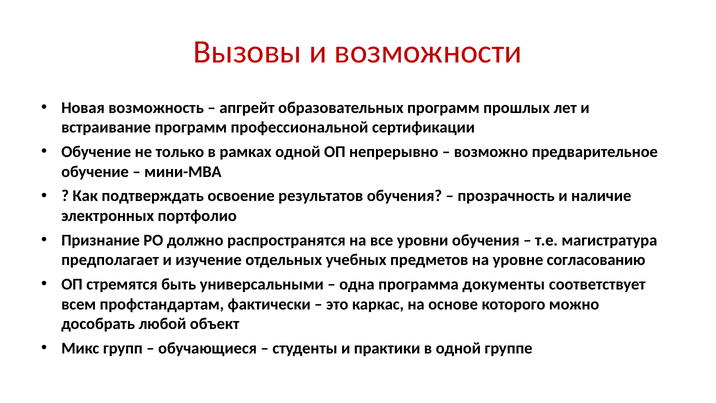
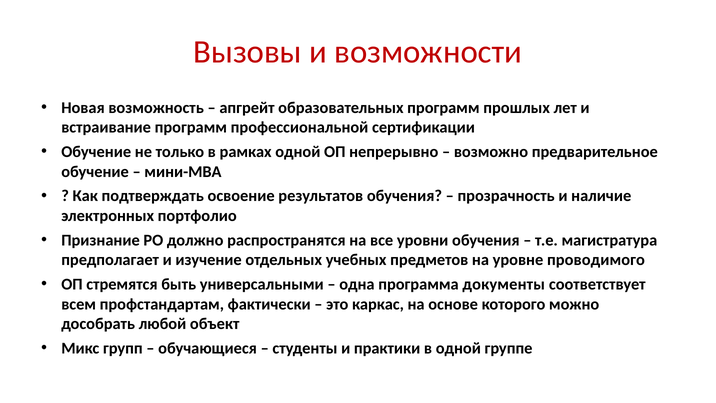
согласованию: согласованию -> проводимого (596, 260)
